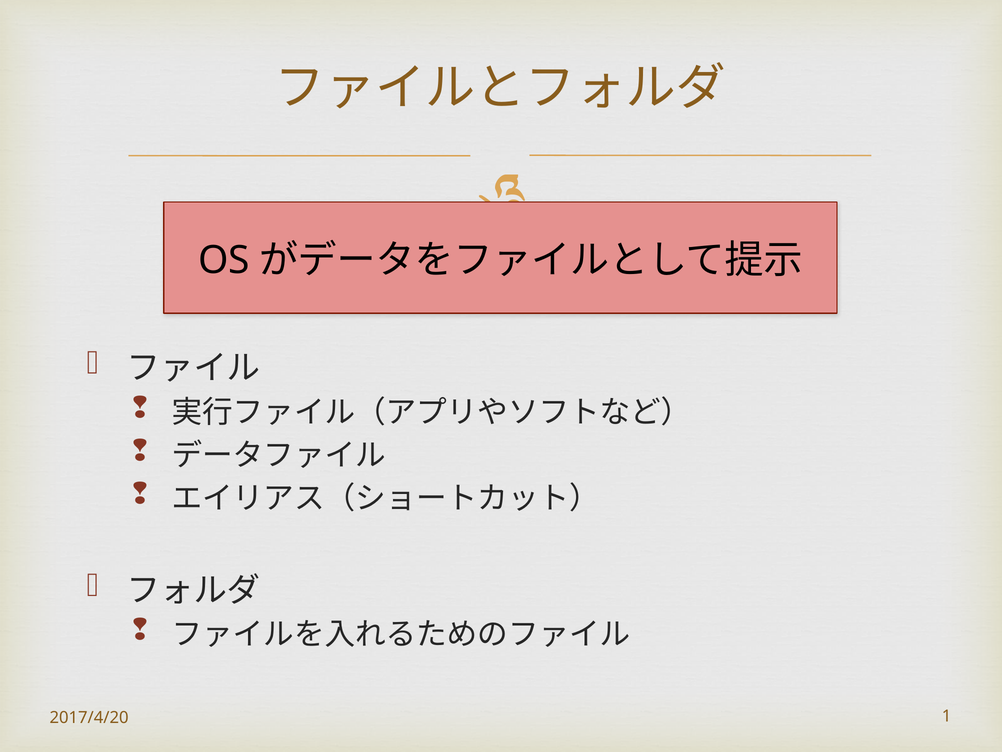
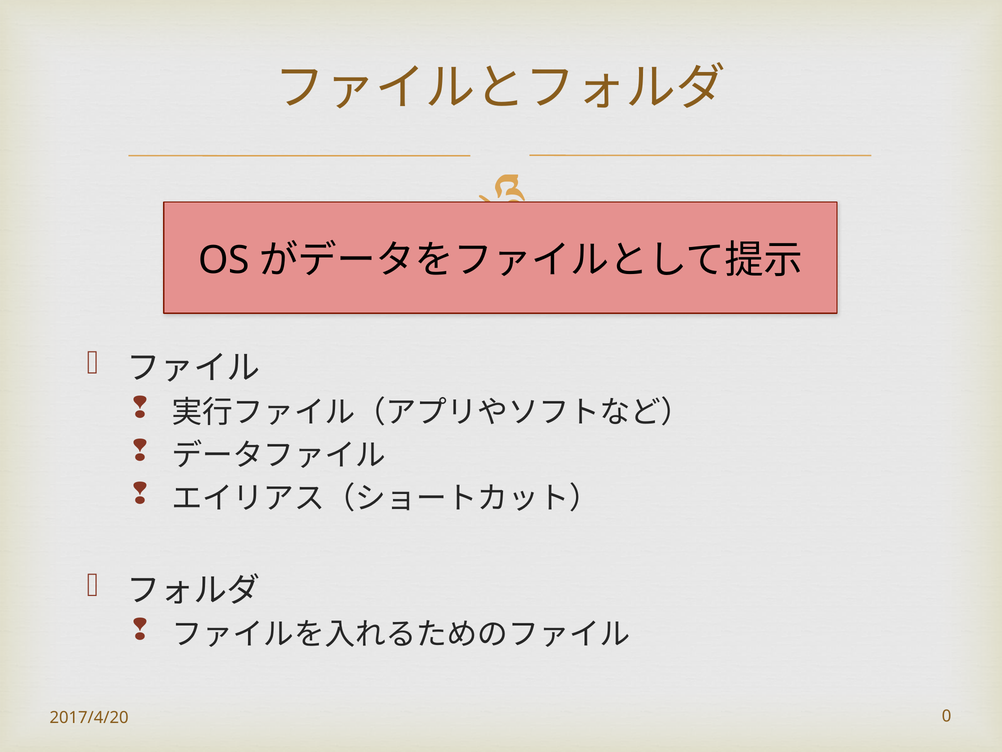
1: 1 -> 0 (947, 716)
